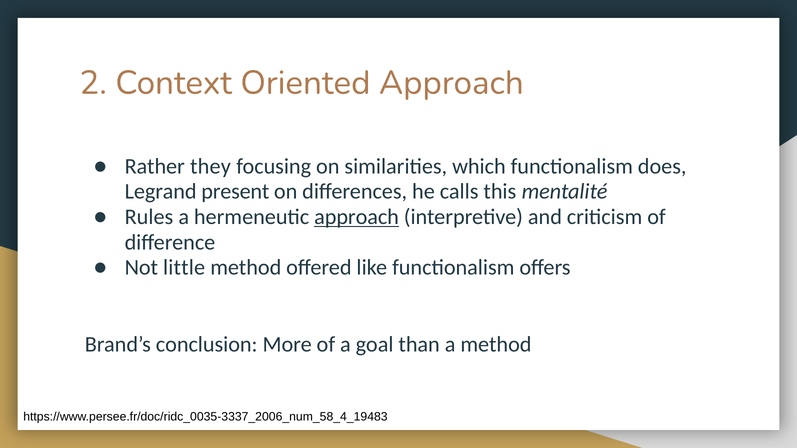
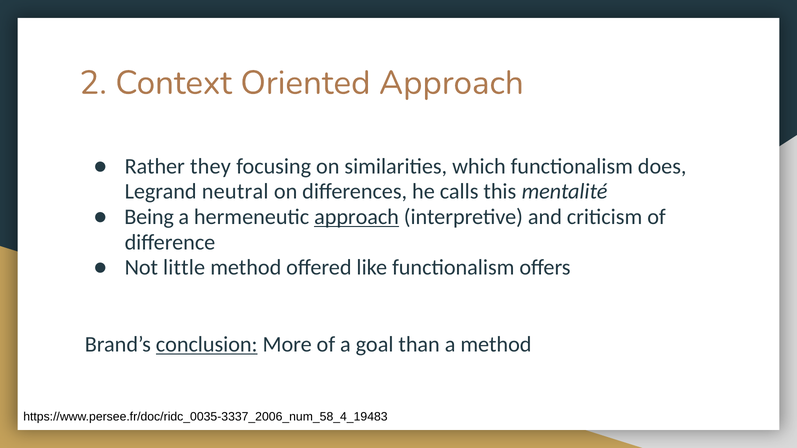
present: present -> neutral (235, 192)
Rules: Rules -> Being (149, 217)
conclusion underline: none -> present (207, 345)
